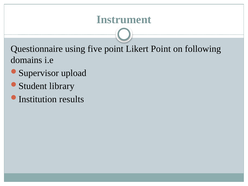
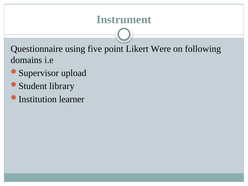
Likert Point: Point -> Were (161, 49)
results: results -> learner (72, 99)
